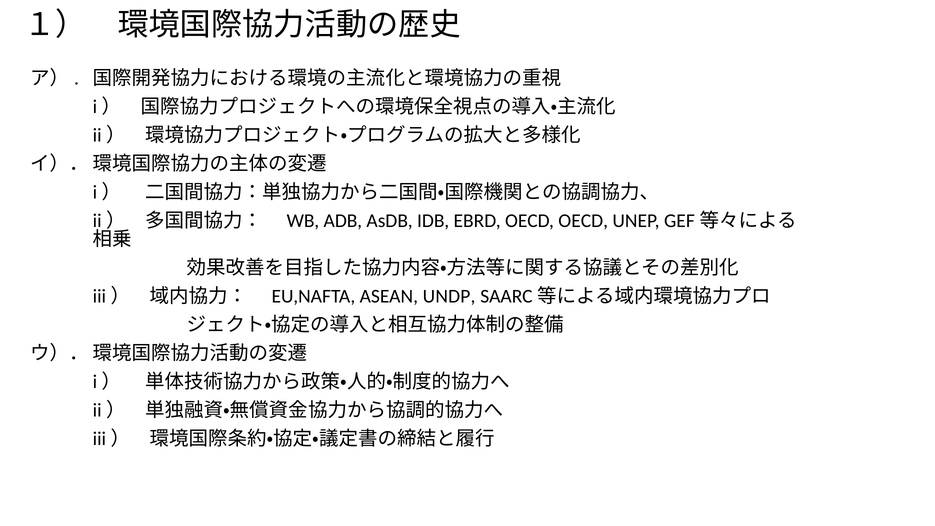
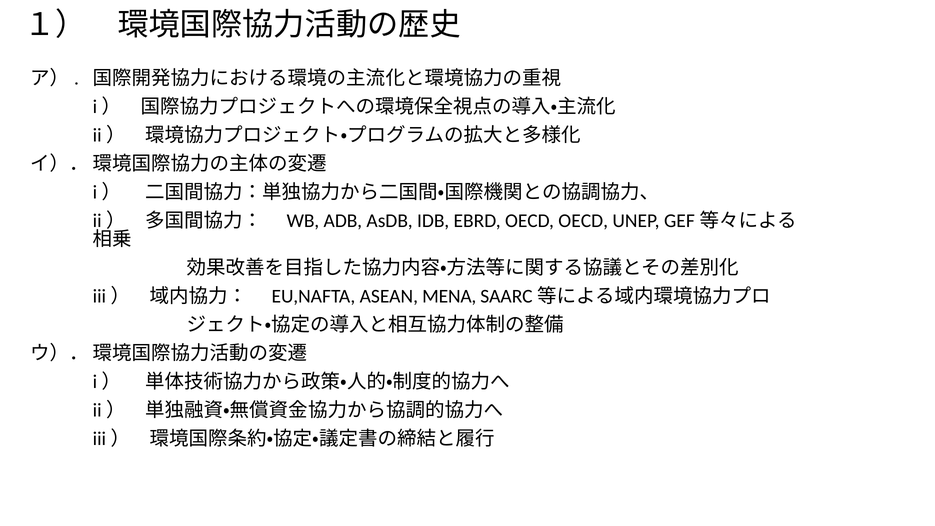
UNDP: UNDP -> MENA (449, 296)
